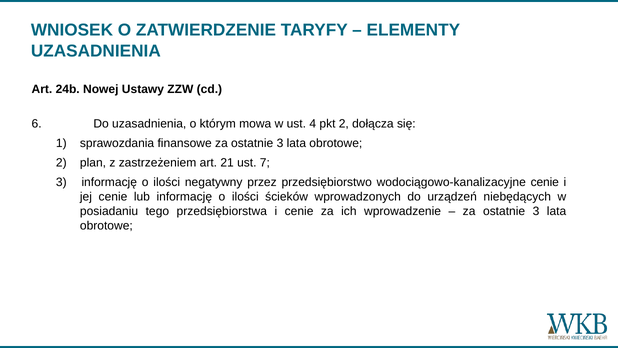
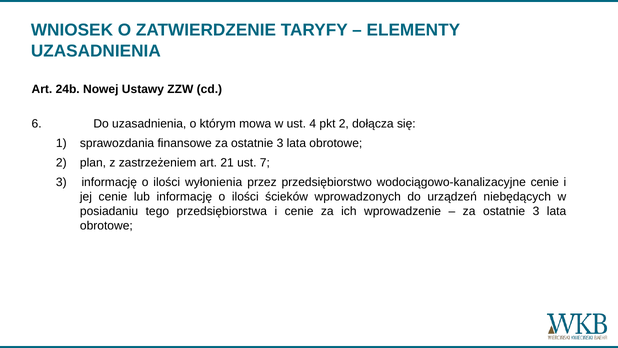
negatywny: negatywny -> wyłonienia (214, 182)
